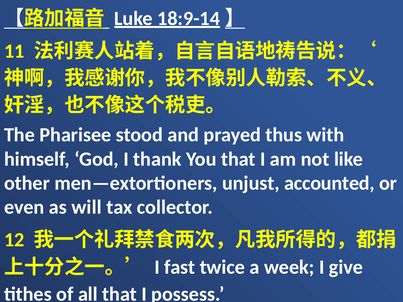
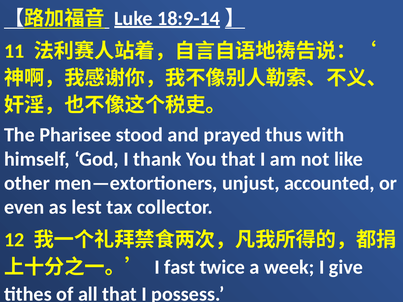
will: will -> lest (87, 208)
